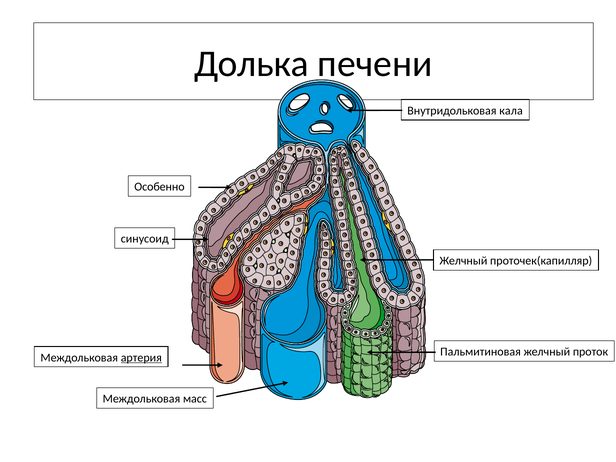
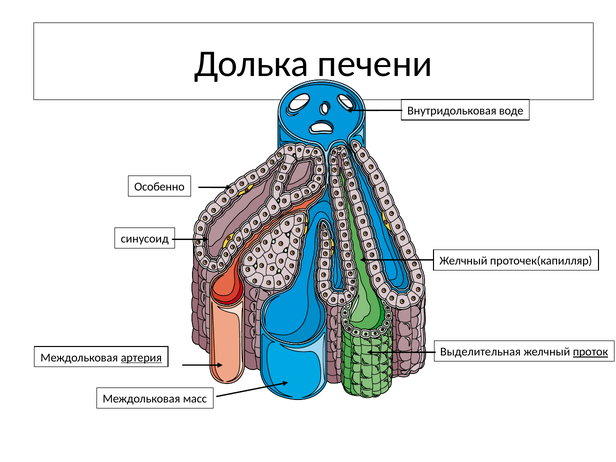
кала: кала -> воде (511, 111)
Пальмитиновая: Пальмитиновая -> Выделительная (481, 352)
проток underline: none -> present (590, 352)
